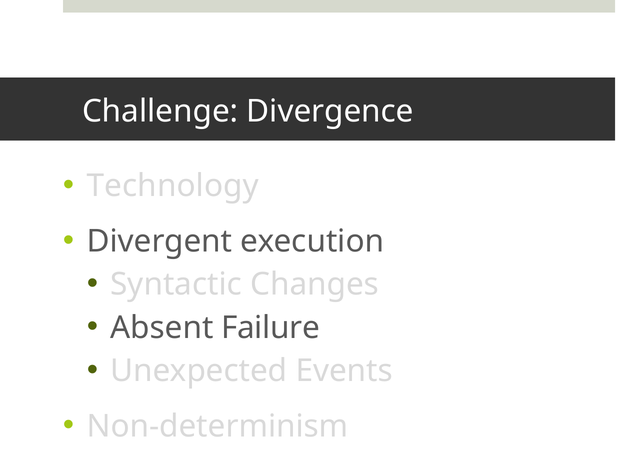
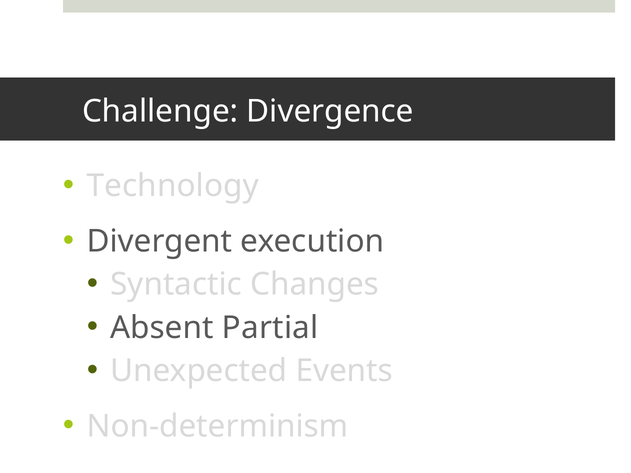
Failure: Failure -> Partial (270, 328)
